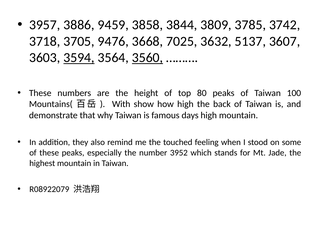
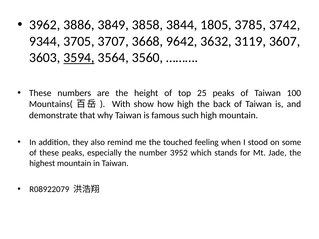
3957: 3957 -> 3962 (45, 25)
9459: 9459 -> 3849 (113, 25)
3809: 3809 -> 1805 (216, 25)
3718: 3718 -> 9344 (45, 41)
9476: 9476 -> 3707 (113, 41)
7025: 7025 -> 9642 (182, 41)
5137: 5137 -> 3119 (250, 41)
3560 underline: present -> none (147, 58)
80: 80 -> 25 (202, 93)
days: days -> such (190, 115)
